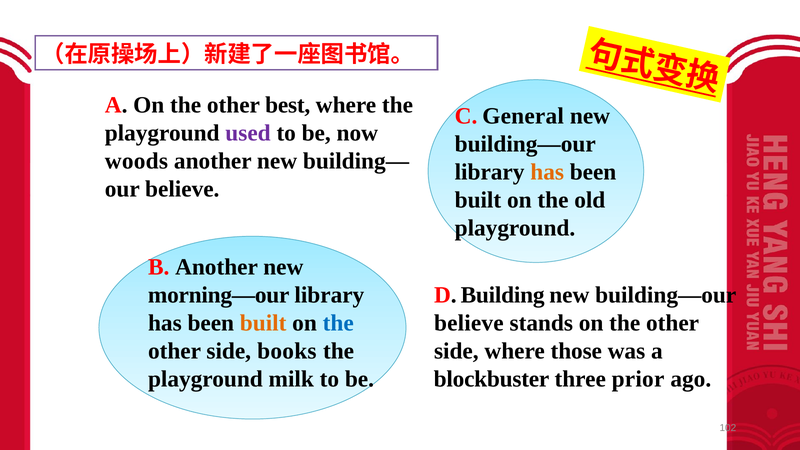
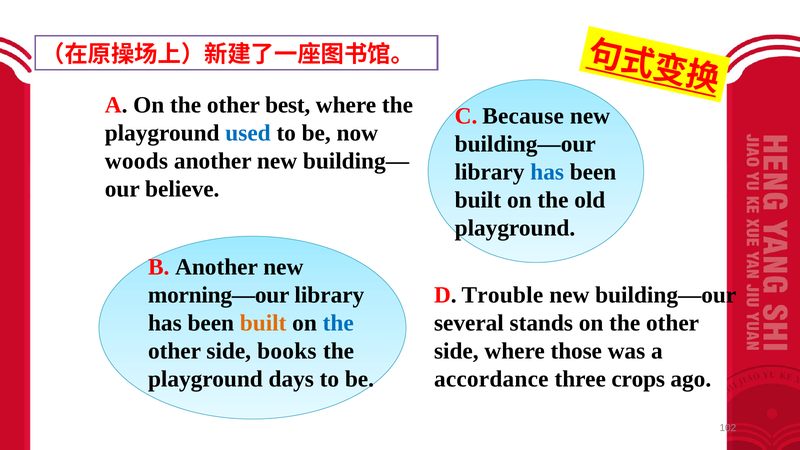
General: General -> Because (523, 116)
used colour: purple -> blue (248, 133)
has colour: orange -> blue (547, 172)
Building: Building -> Trouble (502, 295)
believe: believe -> several (469, 323)
milk: milk -> days (291, 379)
blockbuster: blockbuster -> accordance (491, 379)
prior: prior -> crops (638, 379)
